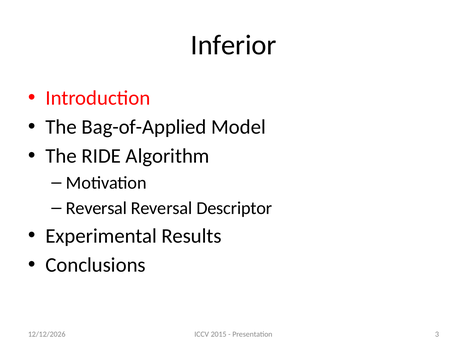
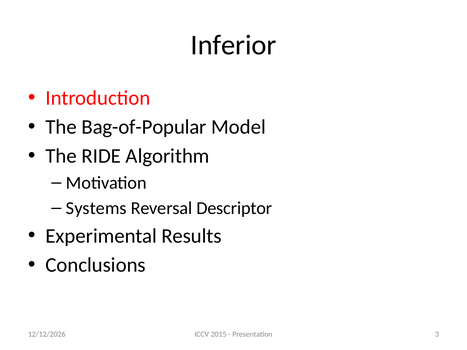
Bag-of-Applied: Bag-of-Applied -> Bag-of-Popular (144, 127)
Reversal: Reversal -> Systems (96, 208)
